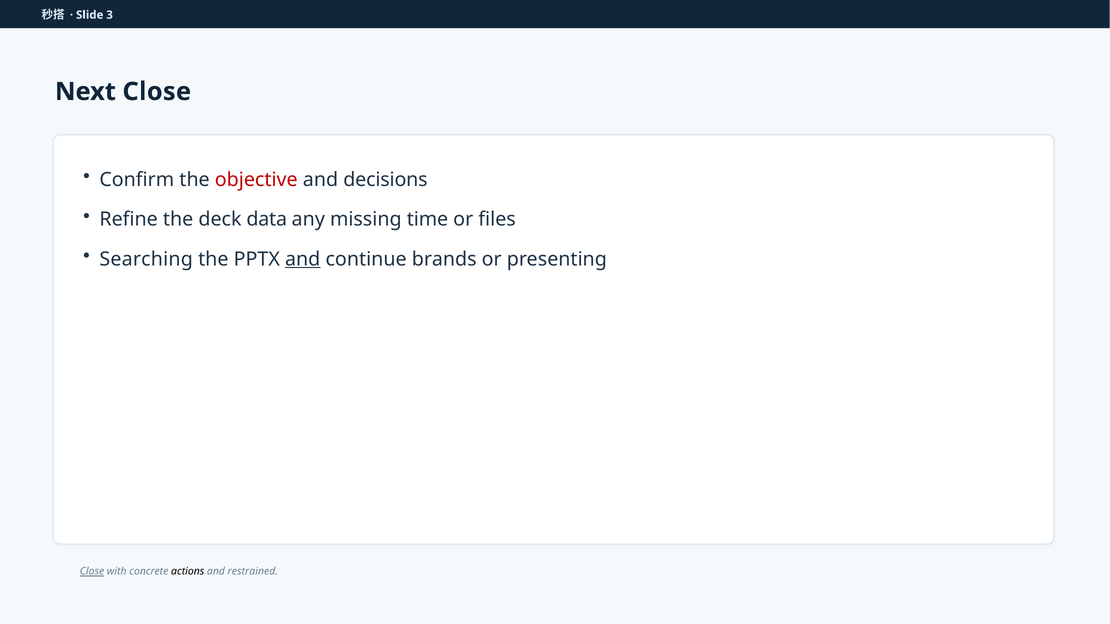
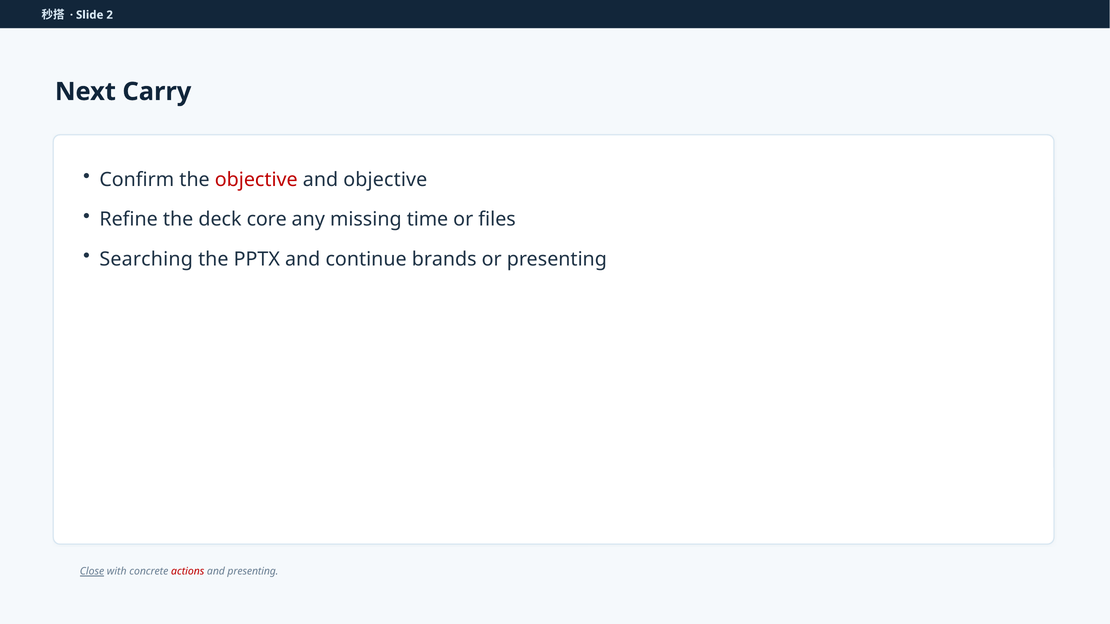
3: 3 -> 2 (110, 15)
Next Close: Close -> Carry (157, 92)
and decisions: decisions -> objective (385, 180)
data: data -> core (267, 219)
and underline: present -> none (303, 259)
actions colour: black -> red (188, 572)
and restrained: restrained -> presenting (253, 572)
